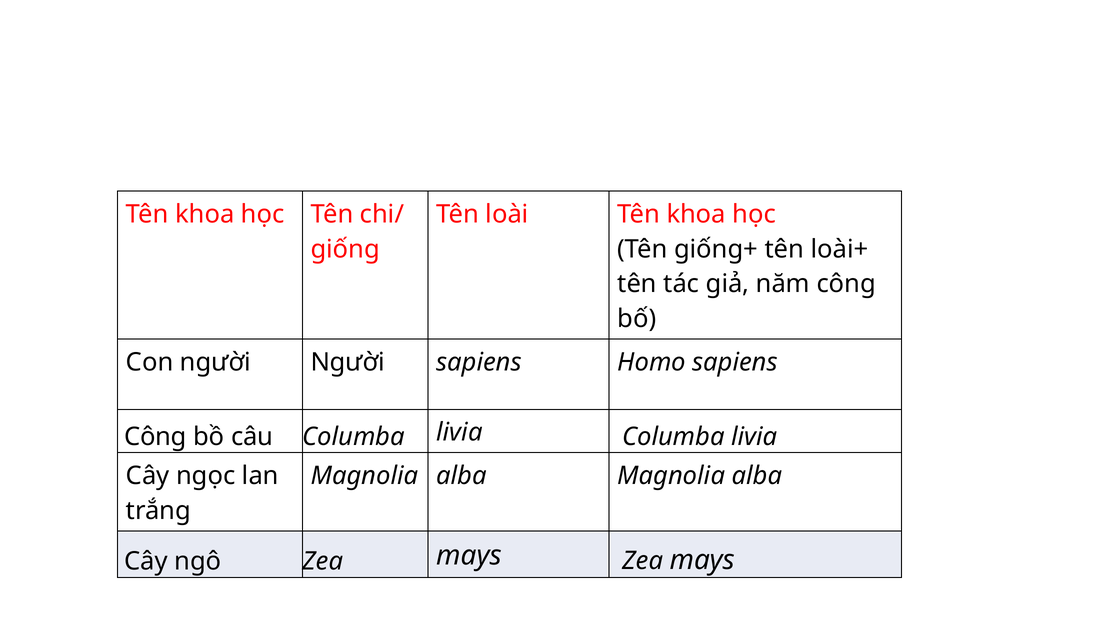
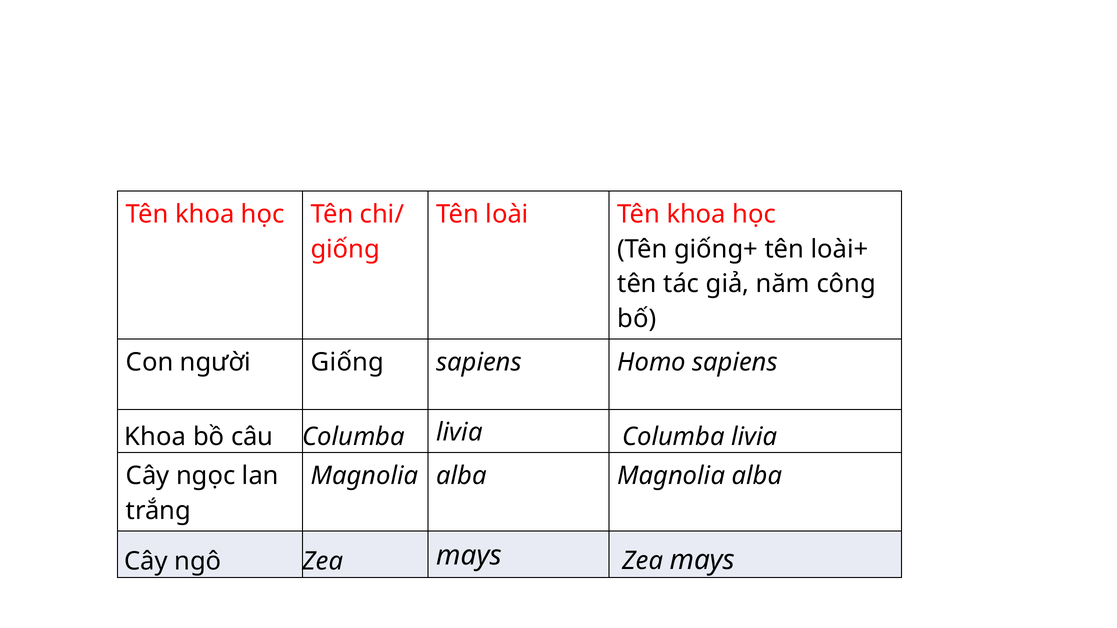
người Người: Người -> Giống (347, 362)
Công: Công -> Khoa (155, 437)
